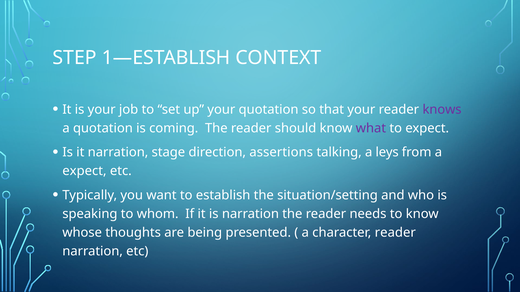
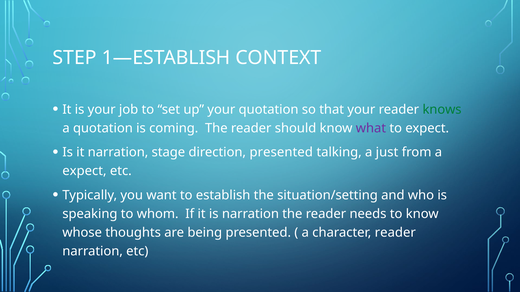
knows colour: purple -> green (442, 110)
direction assertions: assertions -> presented (281, 153)
leys: leys -> just (387, 153)
